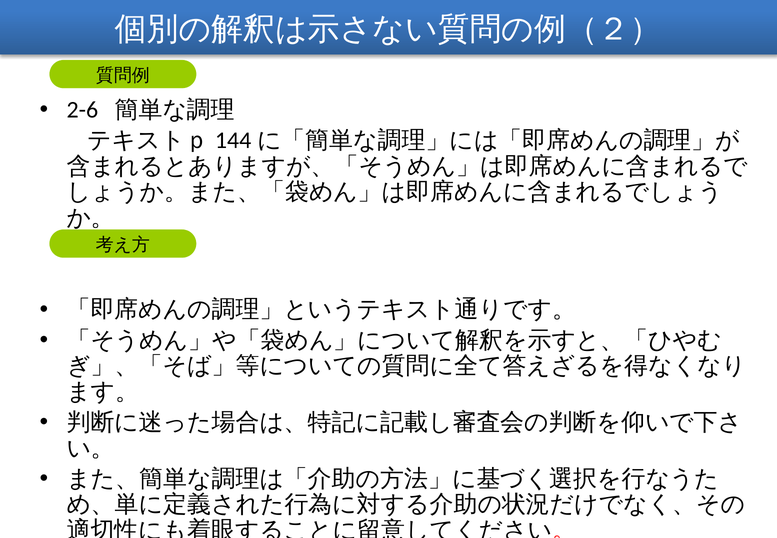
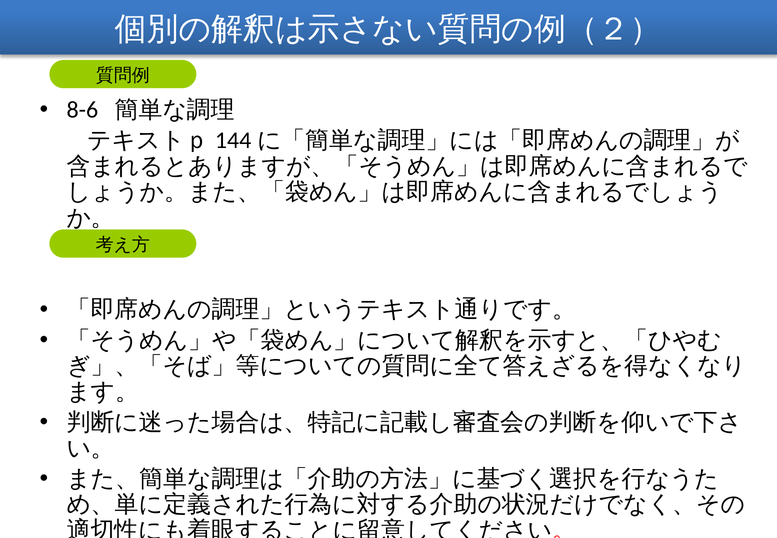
2-6: 2-6 -> 8-6 (82, 110)
